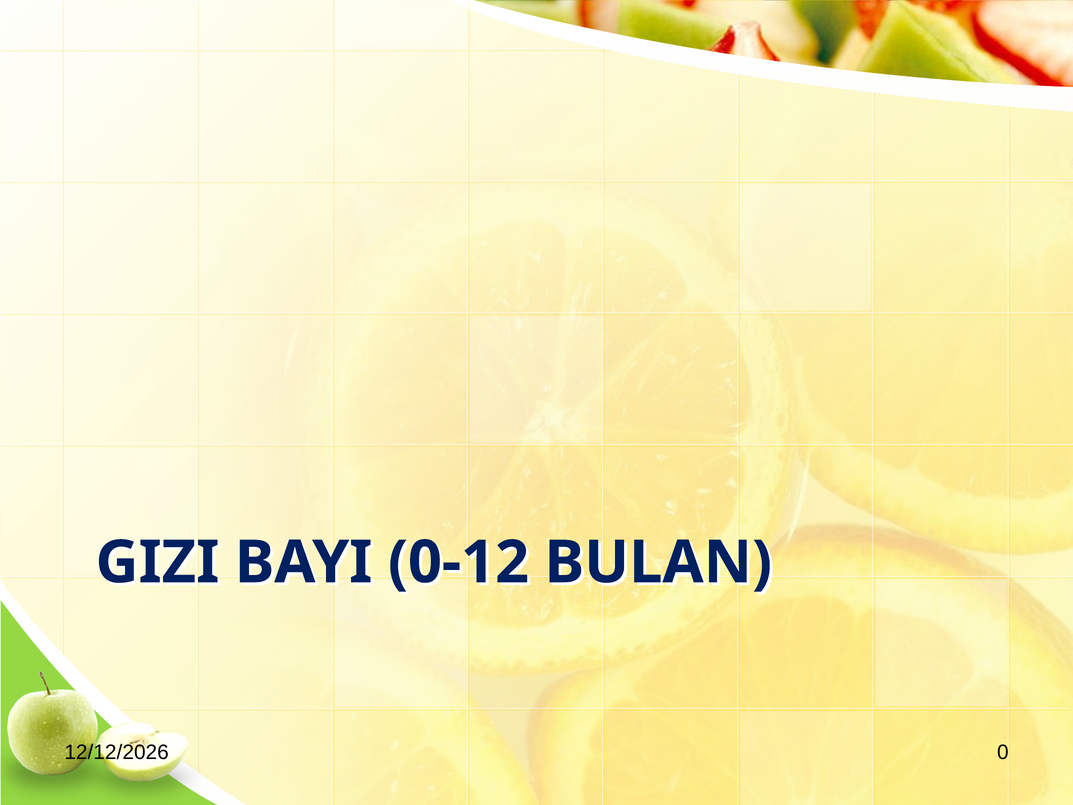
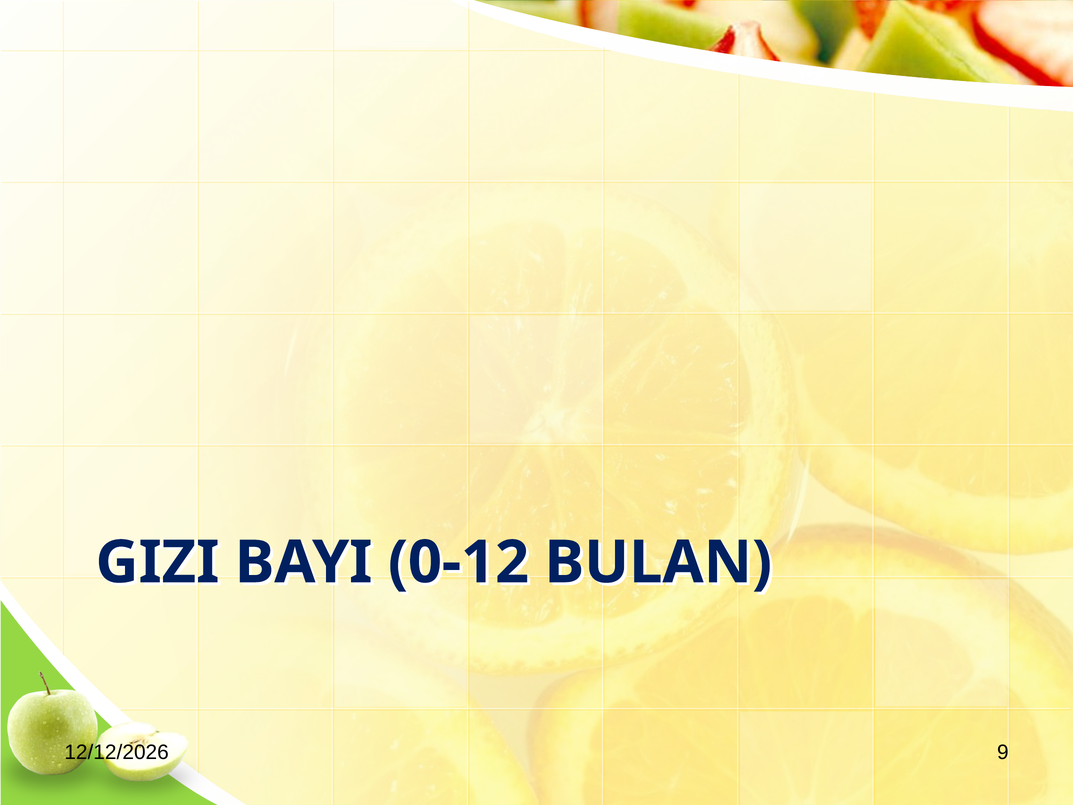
0: 0 -> 9 (1003, 752)
